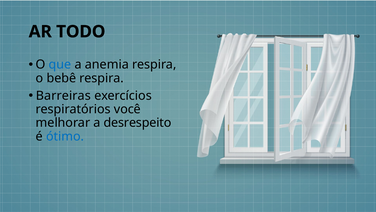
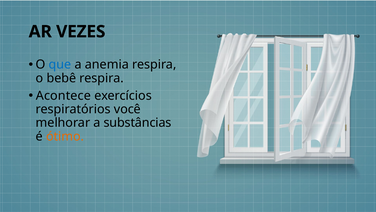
TODO: TODO -> VEZES (81, 32)
Barreiras: Barreiras -> Acontece (63, 95)
desrespeito: desrespeito -> substâncias (138, 123)
ótimo colour: blue -> orange (65, 136)
